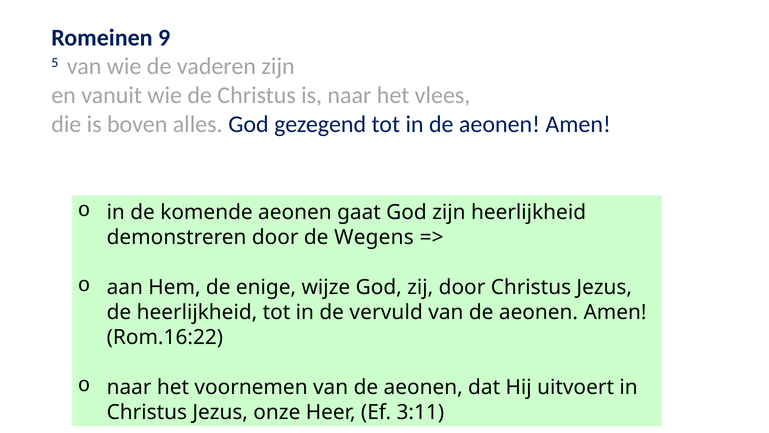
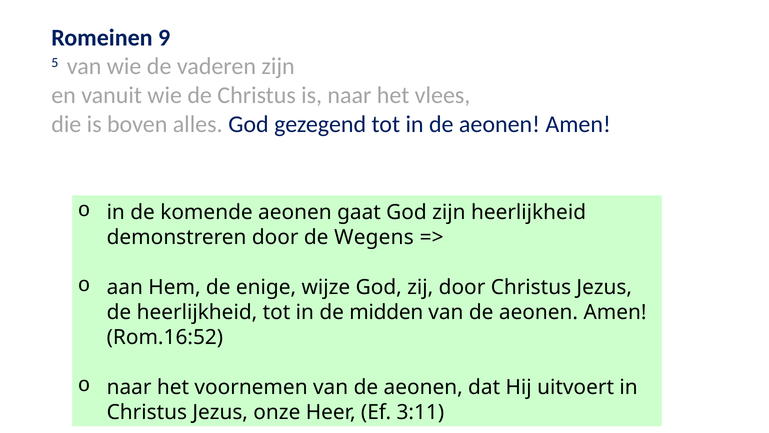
vervuld: vervuld -> midden (386, 312)
Rom.16:22: Rom.16:22 -> Rom.16:52 (165, 337)
